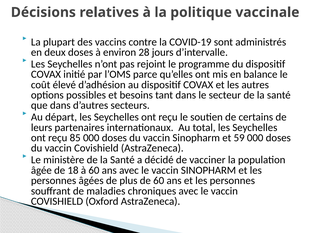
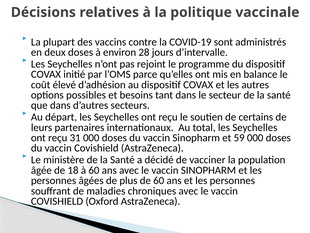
85: 85 -> 31 (75, 138)
